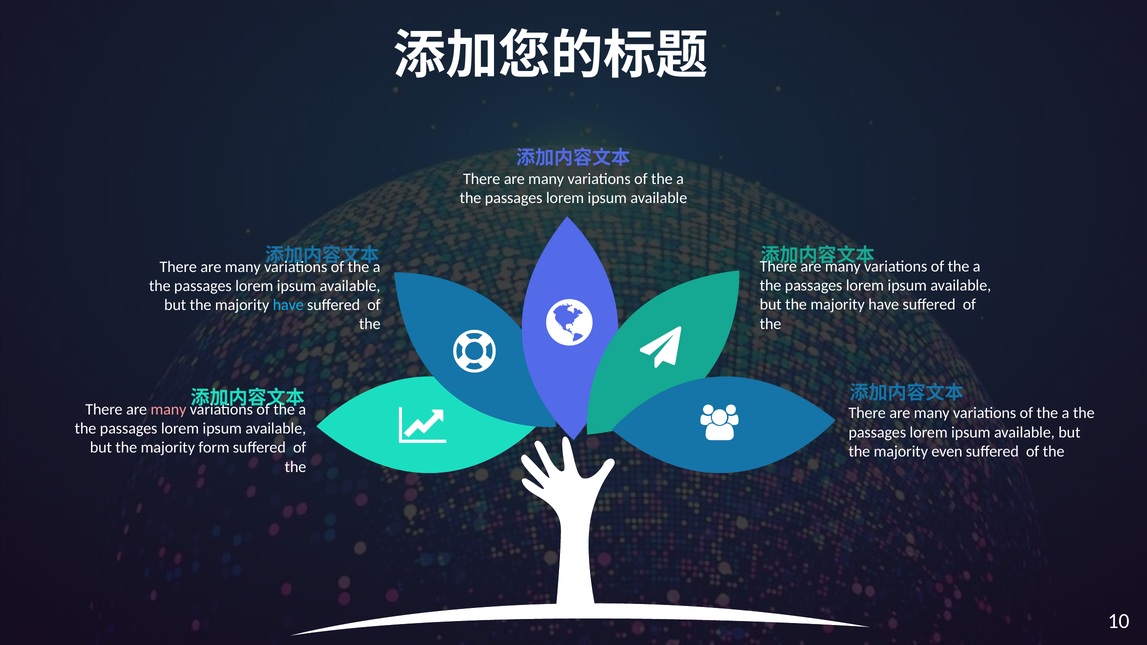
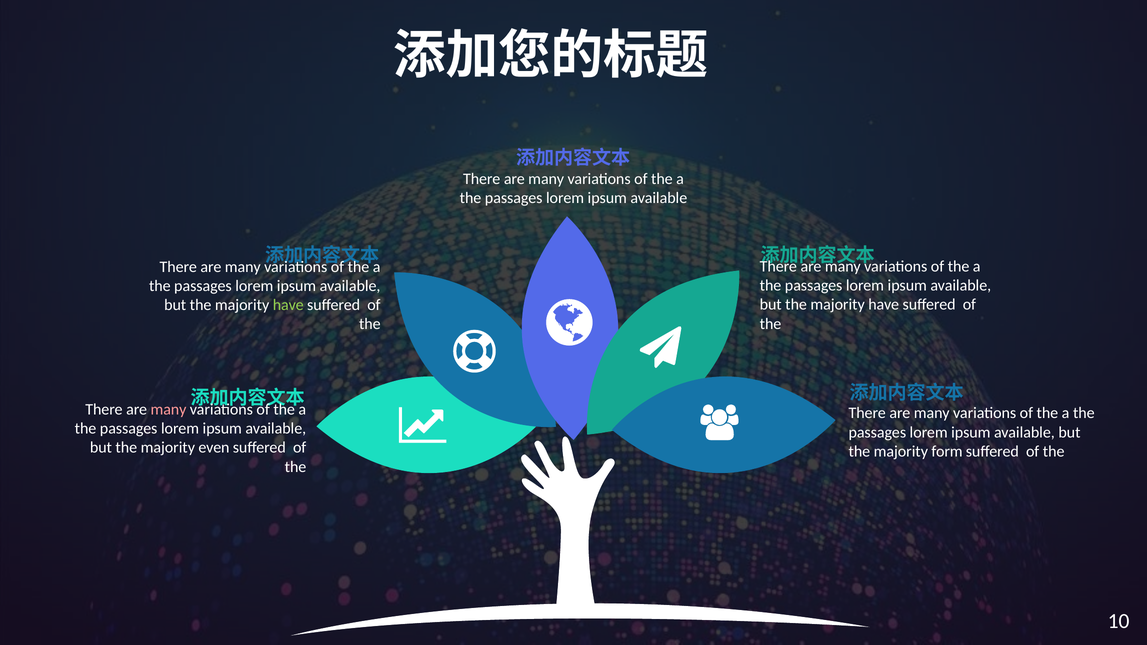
have colour: light blue -> light green (288, 305)
form: form -> even (214, 448)
even: even -> form (947, 451)
